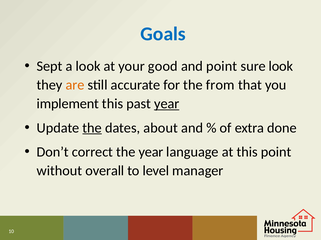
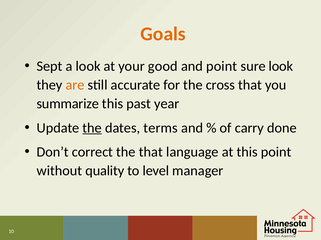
Goals colour: blue -> orange (163, 34)
from: from -> cross (220, 85)
implement: implement -> summarize (68, 104)
year underline: present -> none (167, 104)
about: about -> terms (161, 128)
extra: extra -> carry (249, 128)
the year: year -> that (151, 152)
overall: overall -> quality (105, 171)
